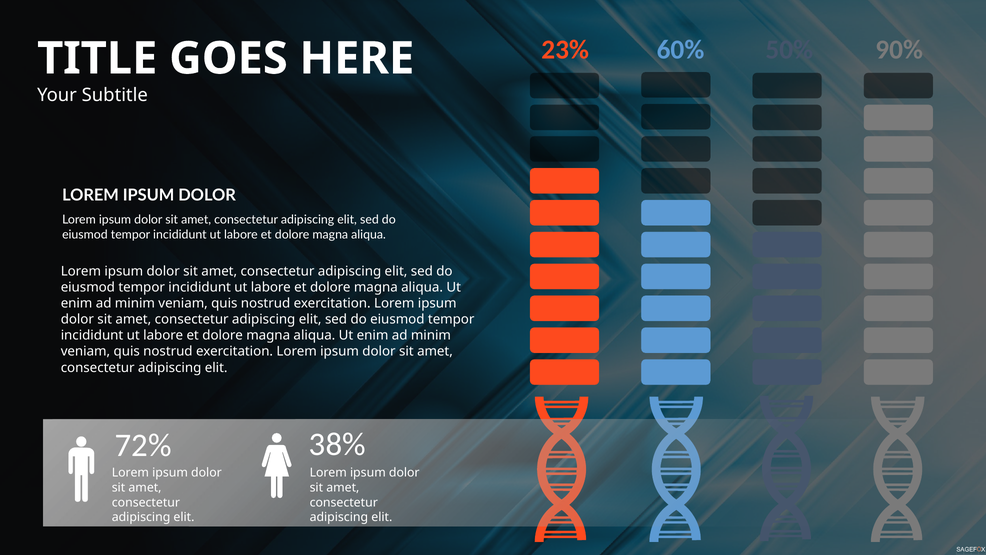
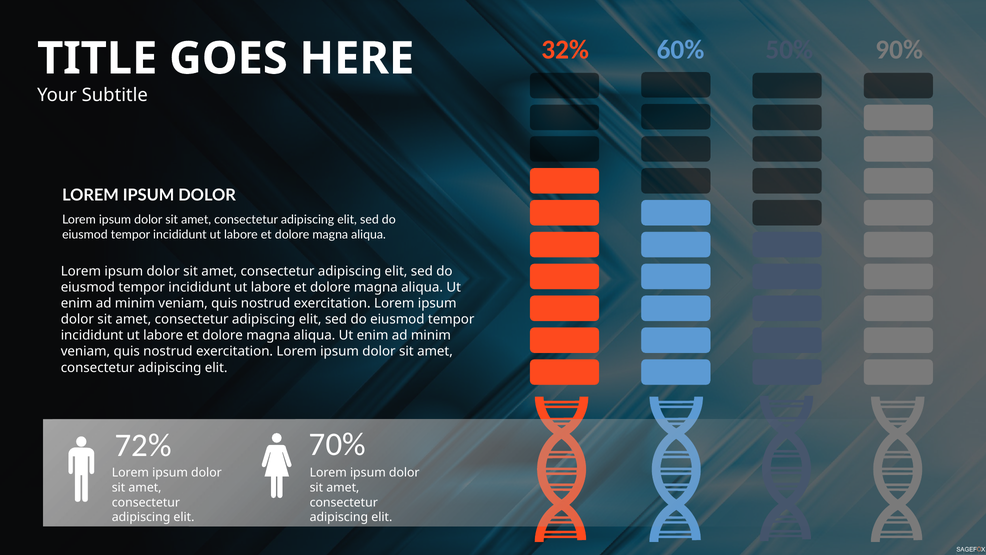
23%: 23% -> 32% (565, 49)
38%: 38% -> 70% (337, 444)
